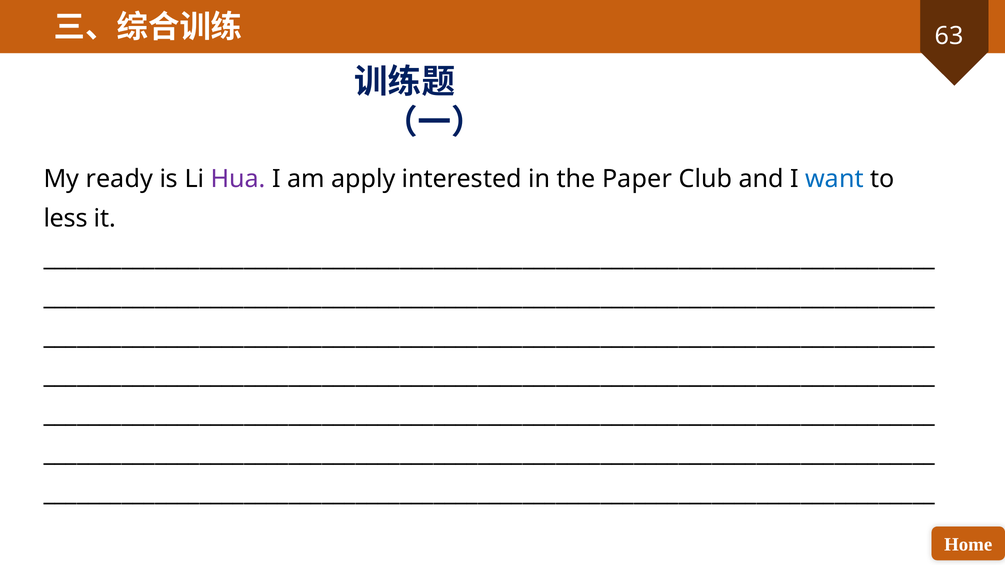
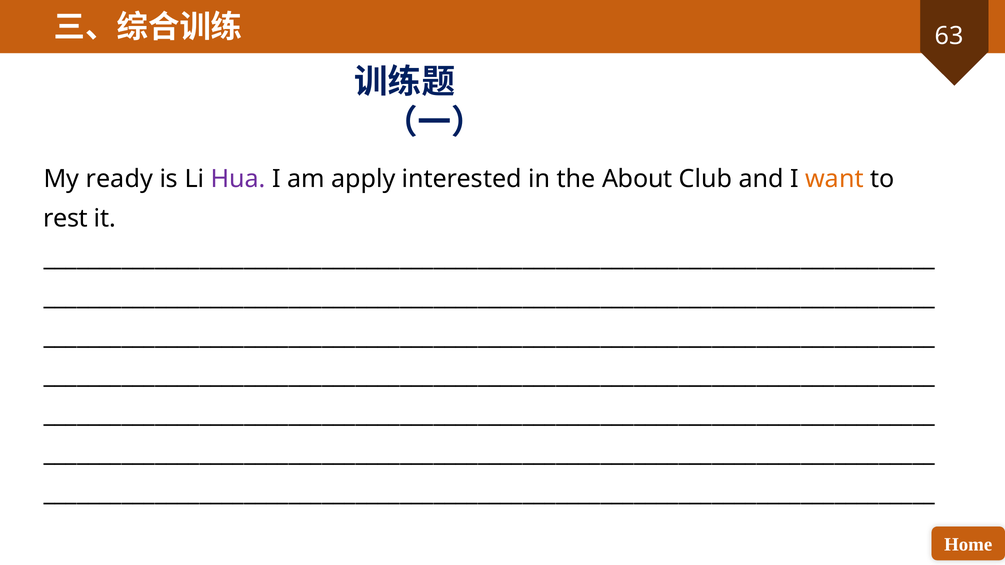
Paper: Paper -> About (637, 179)
want colour: blue -> orange (834, 179)
less: less -> rest (66, 218)
